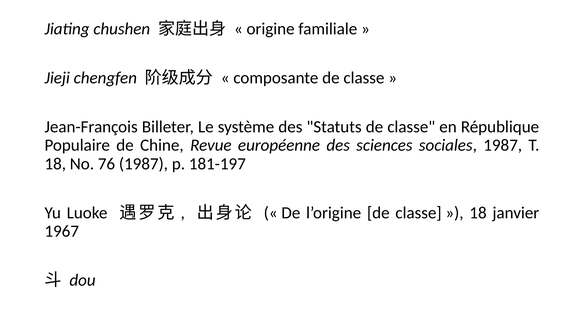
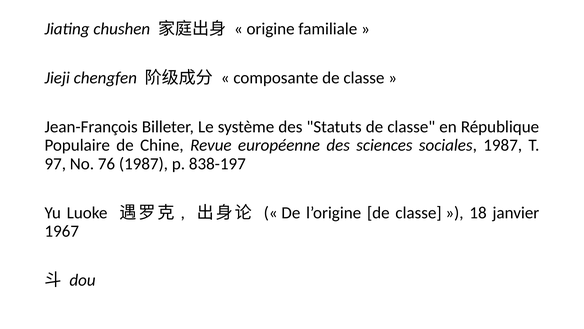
18: 18 -> 97 (55, 164)
181-197: 181-197 -> 838-197 (217, 164)
